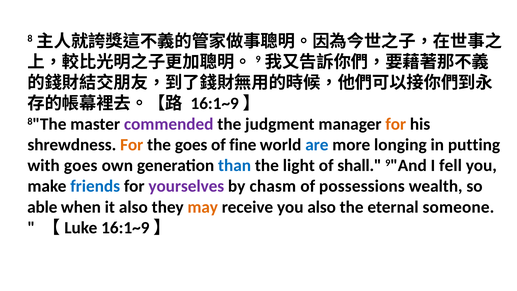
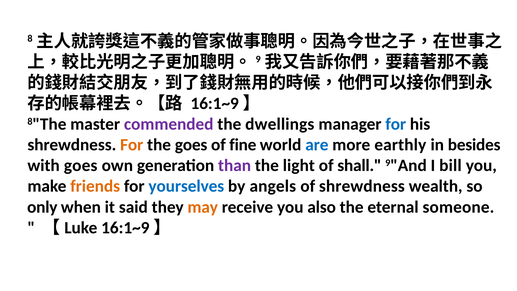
judgment: judgment -> dwellings (280, 124)
for colour: orange -> blue (396, 124)
longing: longing -> earthly (400, 145)
putting: putting -> besides (474, 145)
than colour: blue -> purple (235, 165)
fell: fell -> bill (450, 165)
friends colour: blue -> orange (95, 186)
yourselves colour: purple -> blue (186, 186)
chasm: chasm -> angels (273, 186)
of possessions: possessions -> shrewdness (362, 186)
able: able -> only (42, 207)
it also: also -> said (133, 207)
